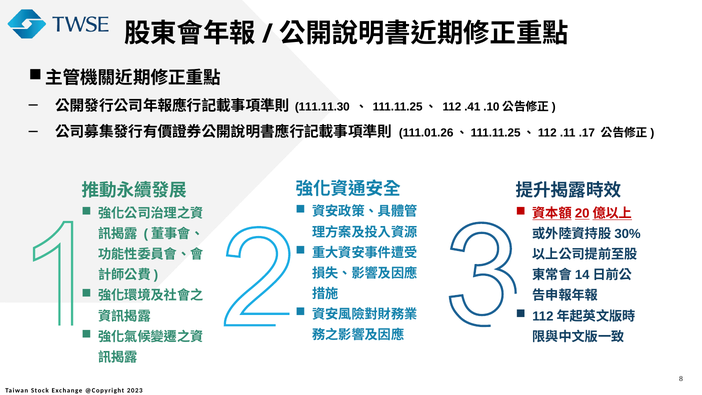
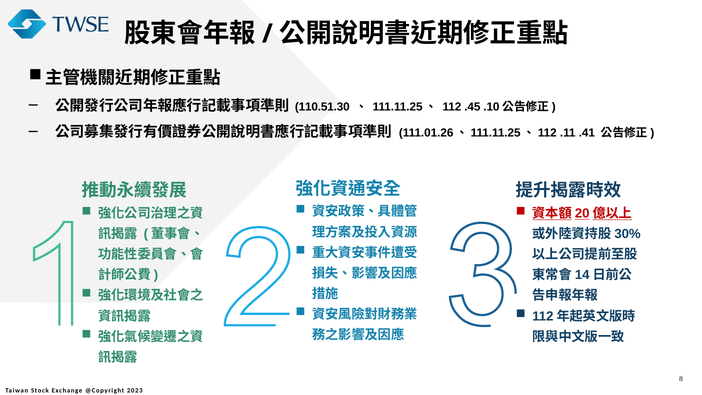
111.11.30: 111.11.30 -> 110.51.30 (322, 107)
.41: .41 -> .45 (472, 107)
.17: .17 -> .41 (587, 133)
